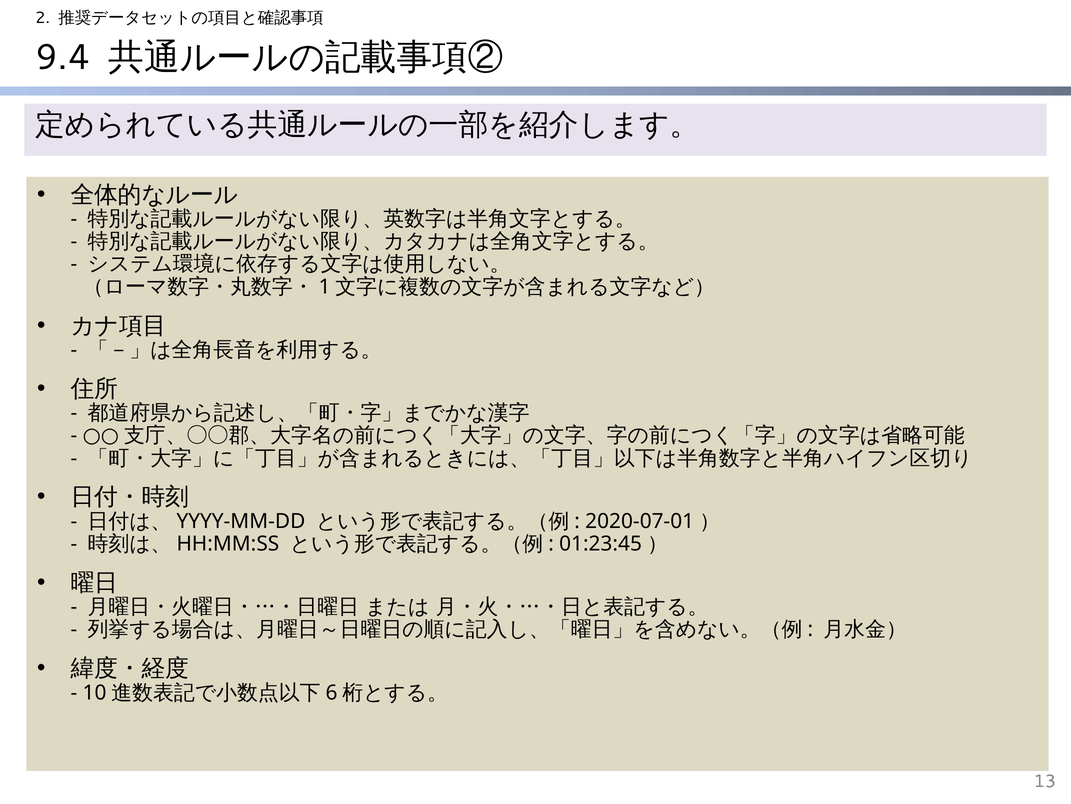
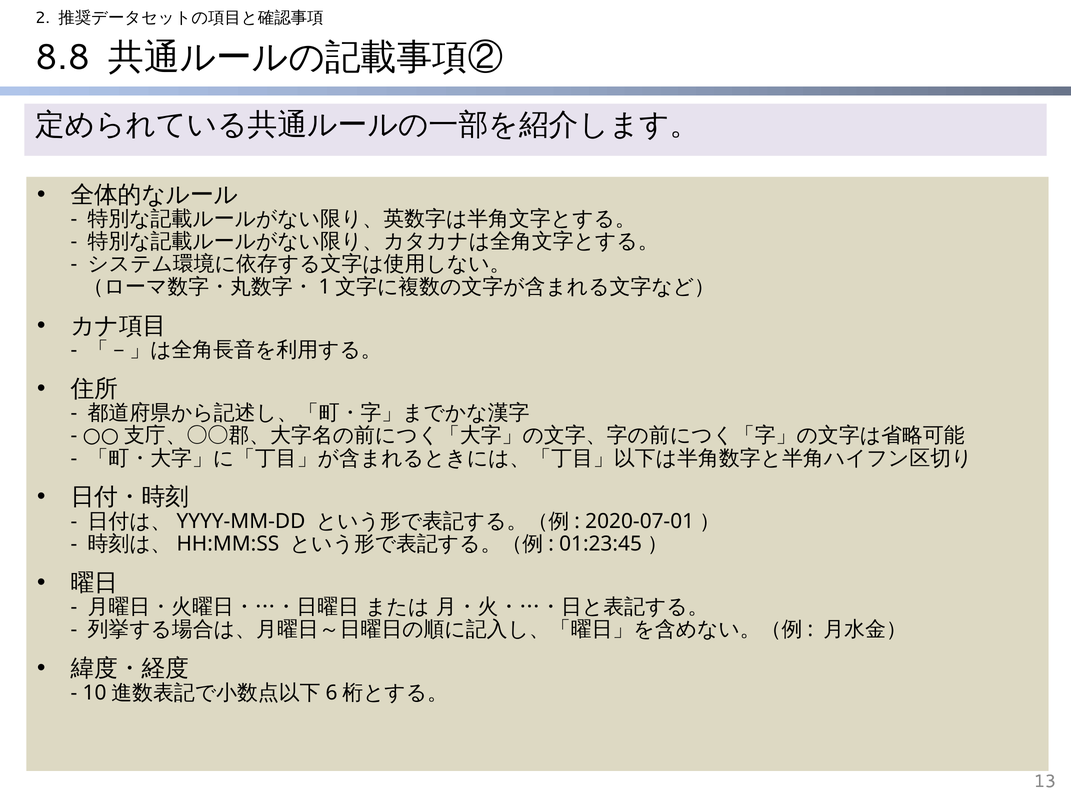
9.4: 9.4 -> 8.8 (63, 58)
